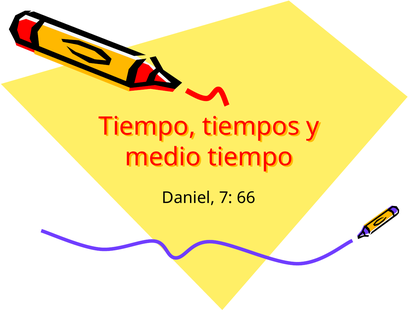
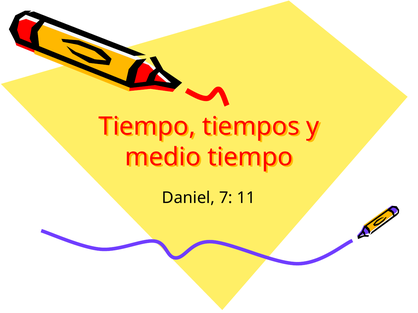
66: 66 -> 11 (246, 198)
